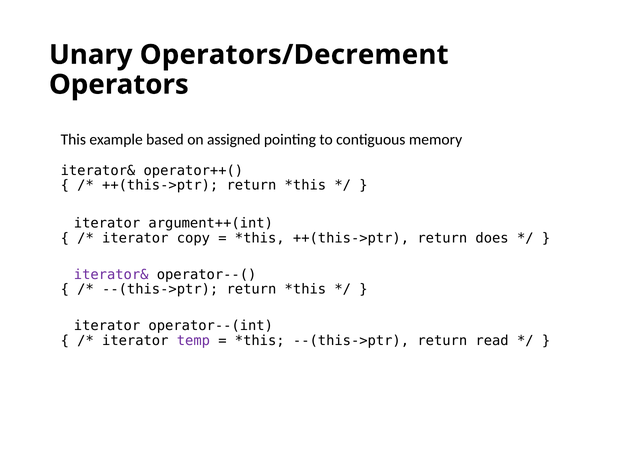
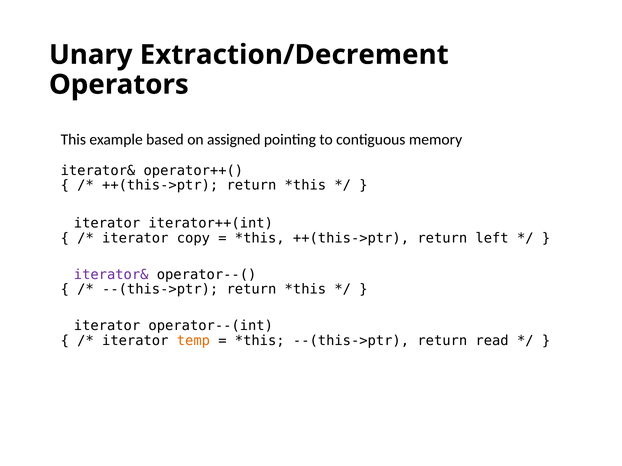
Operators/Decrement: Operators/Decrement -> Extraction/Decrement (294, 55)
argument++(int: argument++(int -> iterator++(int (211, 224)
does: does -> left (492, 238)
temp colour: purple -> orange (193, 341)
